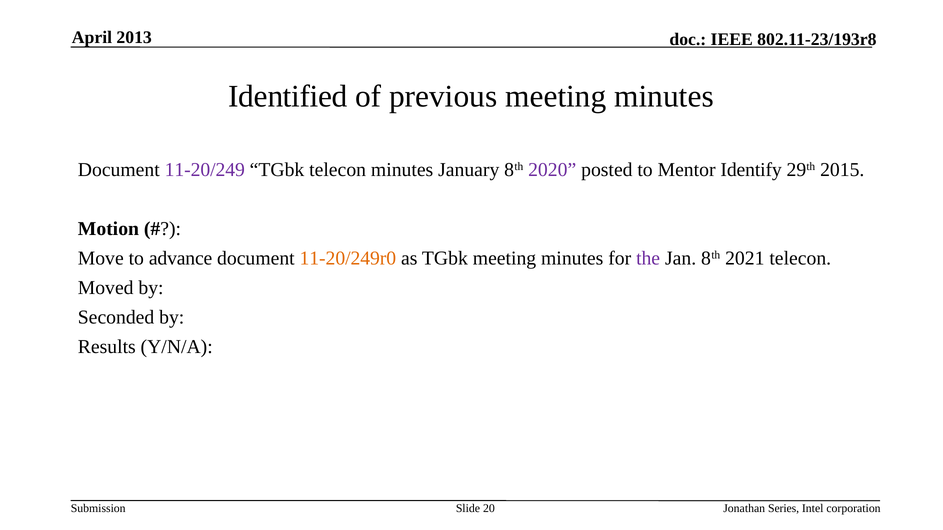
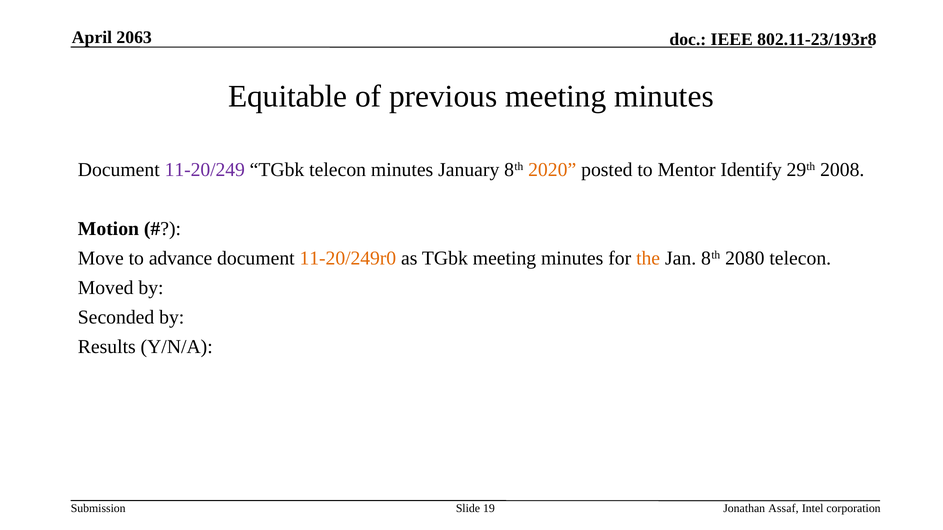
2013: 2013 -> 2063 (134, 37)
Identified: Identified -> Equitable (288, 96)
2020 colour: purple -> orange (552, 170)
2015: 2015 -> 2008 (842, 170)
the colour: purple -> orange (648, 258)
2021: 2021 -> 2080 (745, 258)
20: 20 -> 19 (489, 509)
Series: Series -> Assaf (783, 509)
